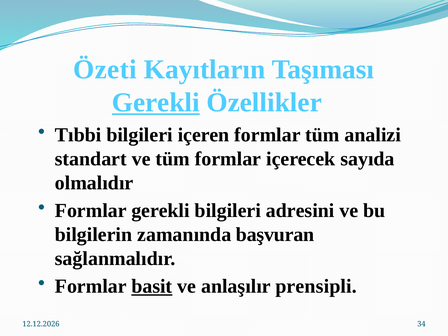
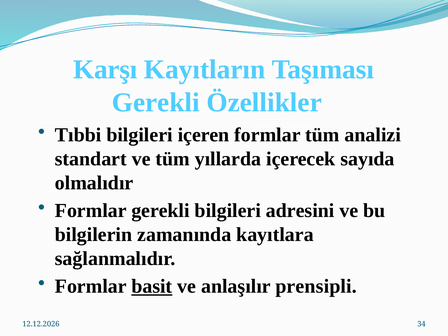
Özeti: Özeti -> Karşı (105, 69)
Gerekli underline: present -> none (156, 102)
tüm formlar: formlar -> yıllarda (228, 159)
başvuran: başvuran -> kayıtlara (275, 235)
